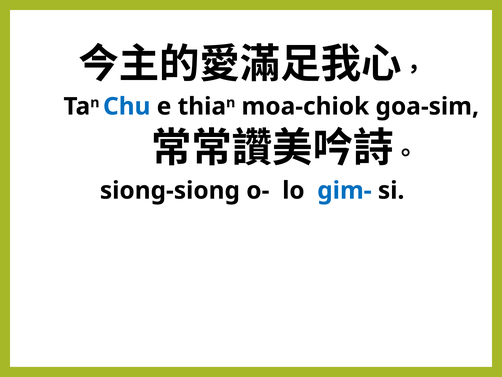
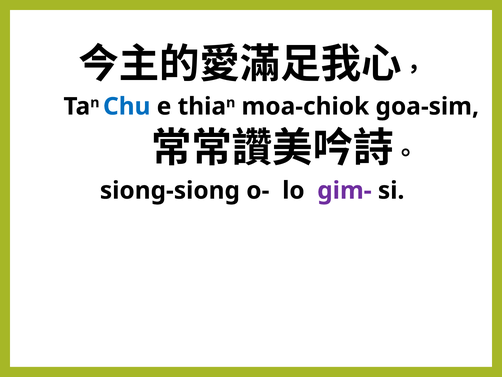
gim- colour: blue -> purple (344, 190)
